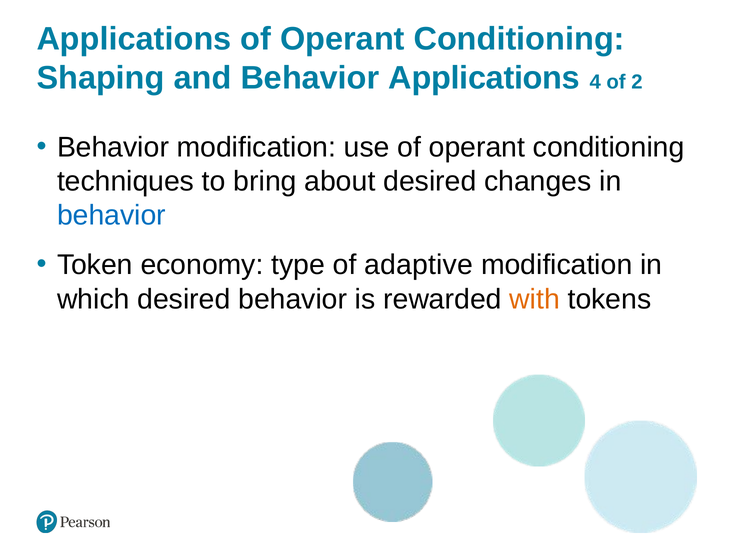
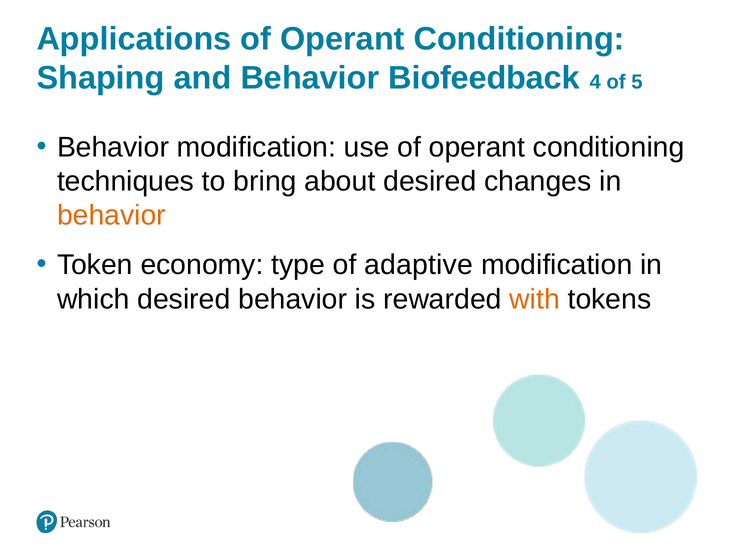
Behavior Applications: Applications -> Biofeedback (484, 78)
2: 2 -> 5 (637, 82)
behavior colour: blue -> orange (111, 215)
